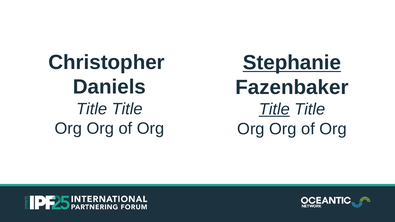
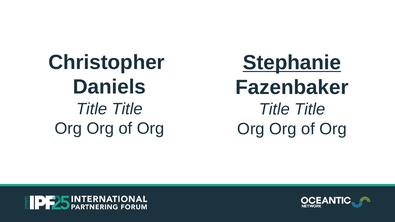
Title underline: present -> none (274, 109)
